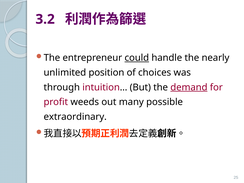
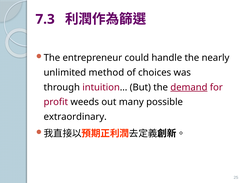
3.2: 3.2 -> 7.3 (45, 19)
could underline: present -> none (137, 58)
position: position -> method (106, 73)
